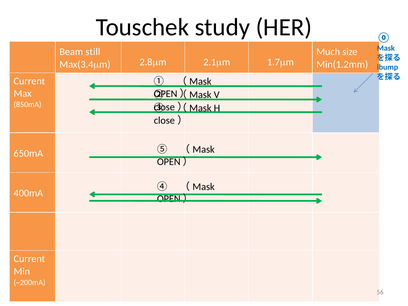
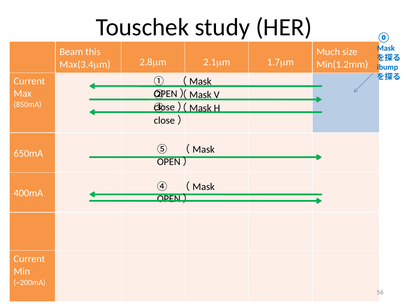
still: still -> this (93, 52)
